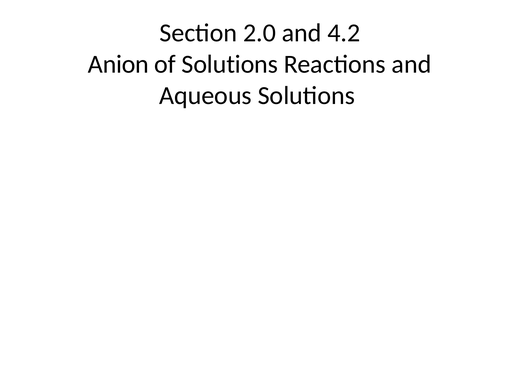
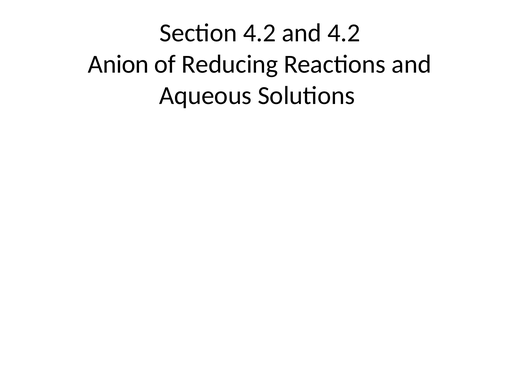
Section 2.0: 2.0 -> 4.2 (259, 33)
of Solutions: Solutions -> Reducing (230, 64)
